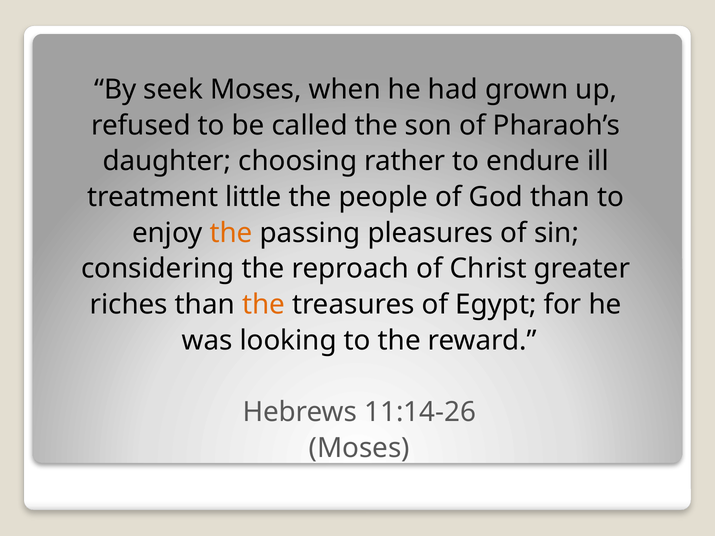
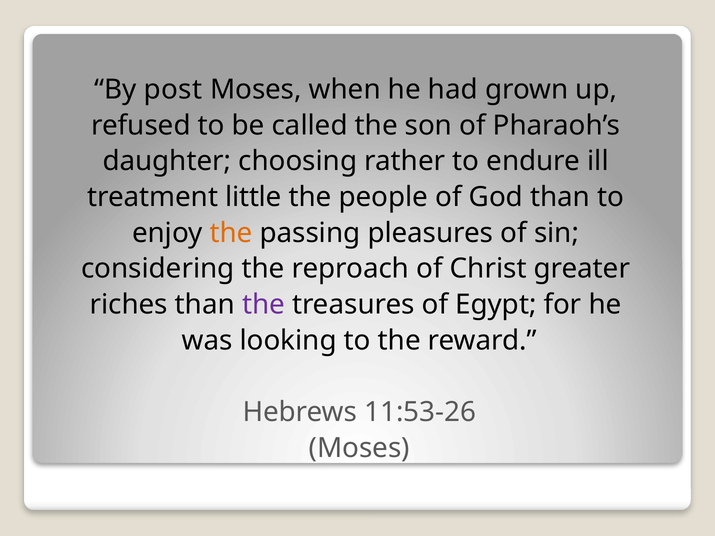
seek: seek -> post (173, 90)
the colour: orange -> purple (264, 305)
11:14-26: 11:14-26 -> 11:53-26 (420, 412)
